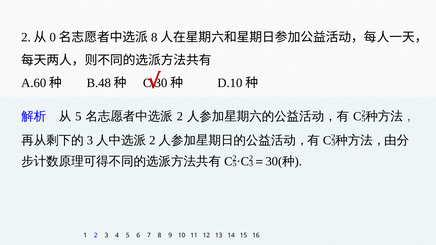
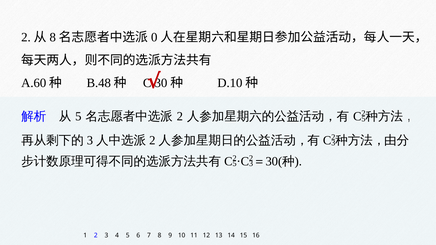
0: 0 -> 8 (53, 37)
8: 8 -> 0 (154, 37)
